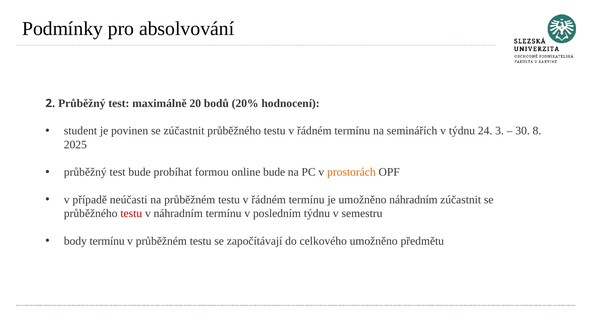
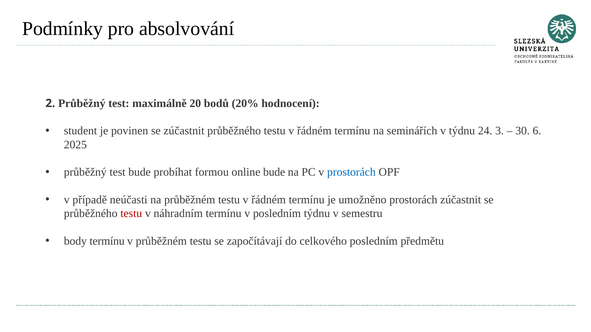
8: 8 -> 6 (537, 131)
prostorách colour: orange -> blue (351, 172)
umožněno náhradním: náhradním -> prostorách (413, 200)
celkového umožněno: umožněno -> posledním (374, 241)
